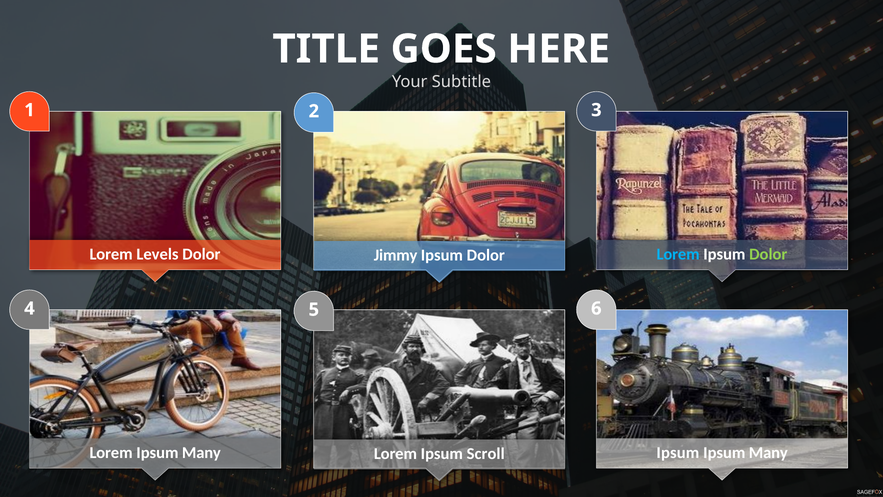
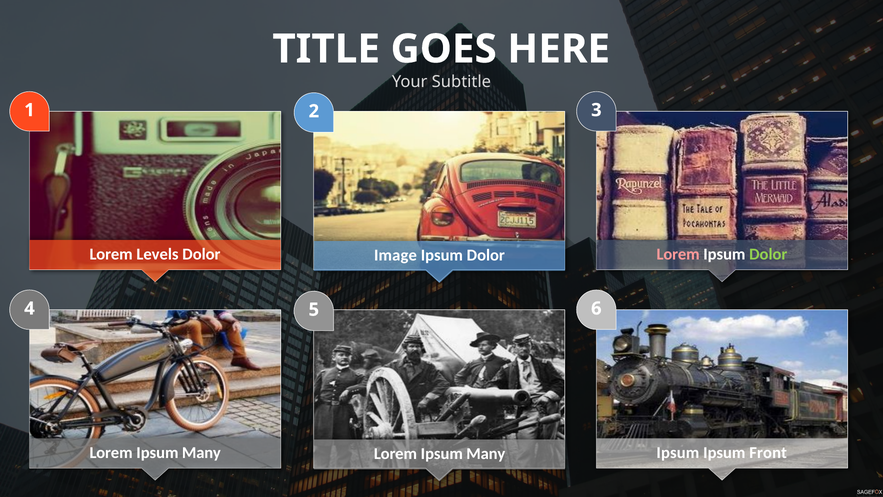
Lorem colour: light blue -> pink (678, 254)
Jimmy: Jimmy -> Image (395, 255)
Many: Many -> Front (768, 452)
Scroll: Scroll -> Many (486, 454)
